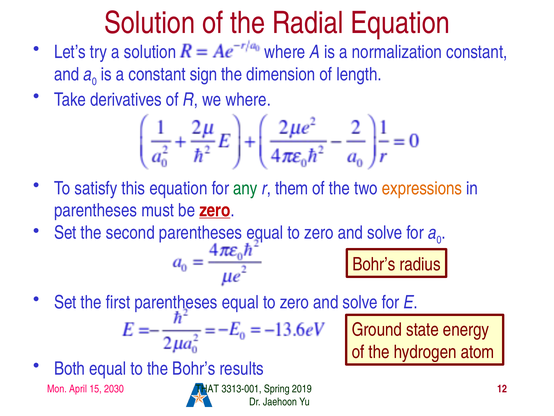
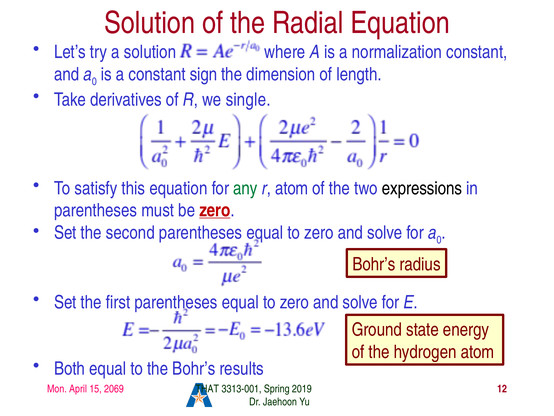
we where: where -> single (248, 99)
r them: them -> atom (292, 188)
expressions colour: orange -> black (422, 188)
2030: 2030 -> 2069 (114, 389)
